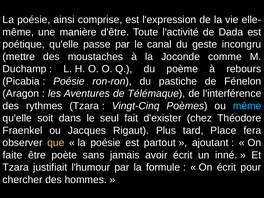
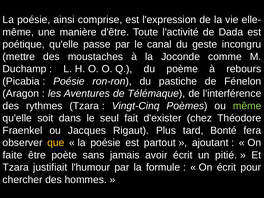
même colour: light blue -> light green (247, 106)
Place: Place -> Bonté (223, 130)
inné: inné -> pitié (226, 155)
